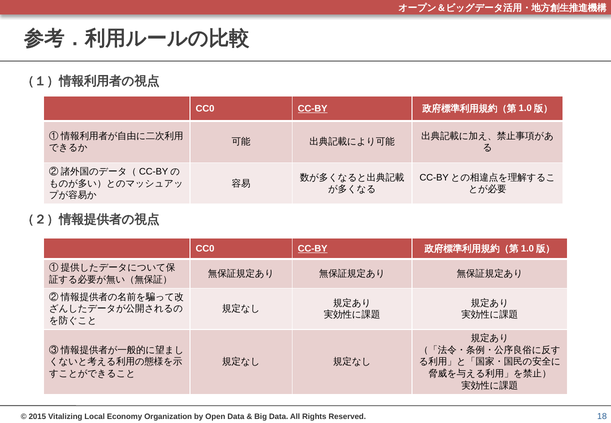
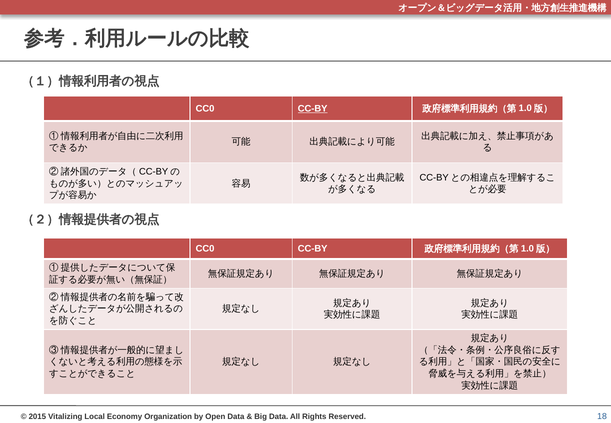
CC-BY underline: present -> none (313, 249)
